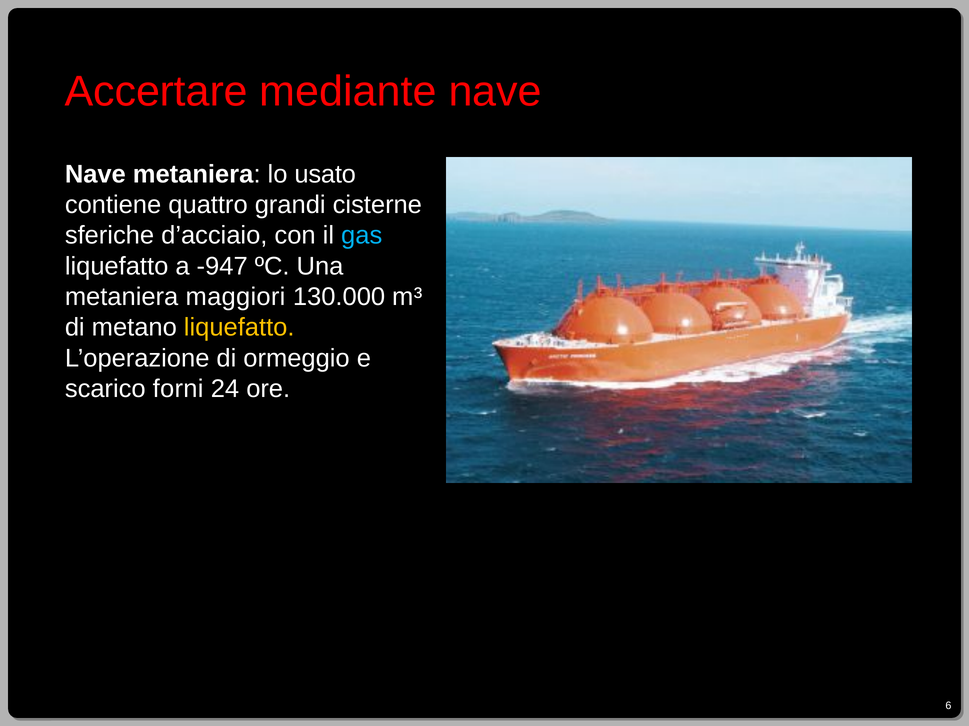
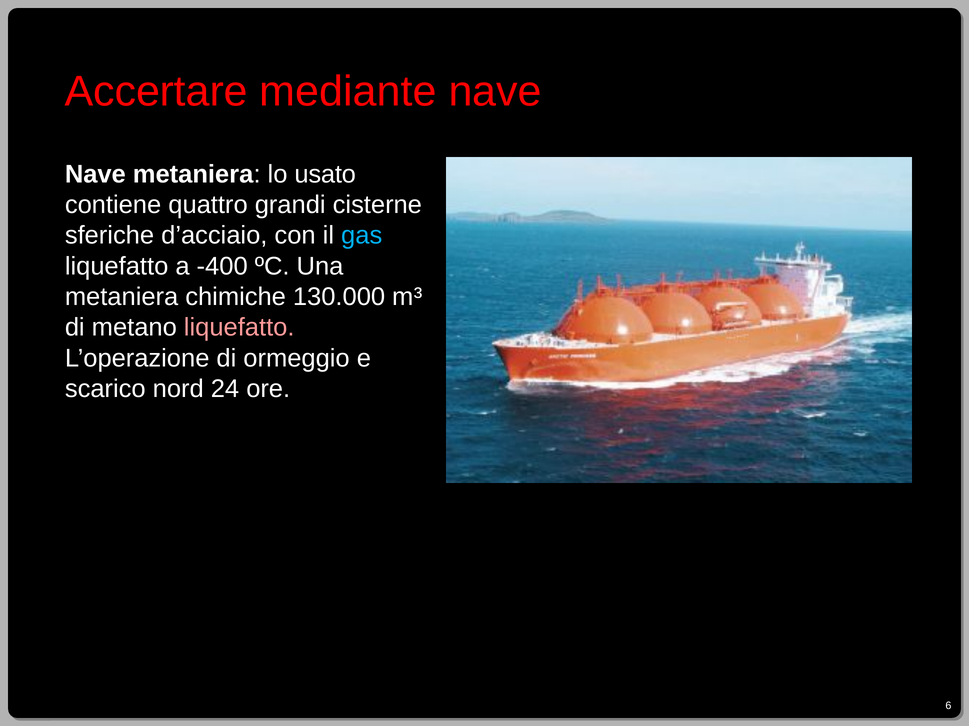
-947: -947 -> -400 (222, 266)
maggiori: maggiori -> chimiche (236, 297)
liquefatto colour: yellow -> pink (239, 328)
forni: forni -> nord (178, 389)
